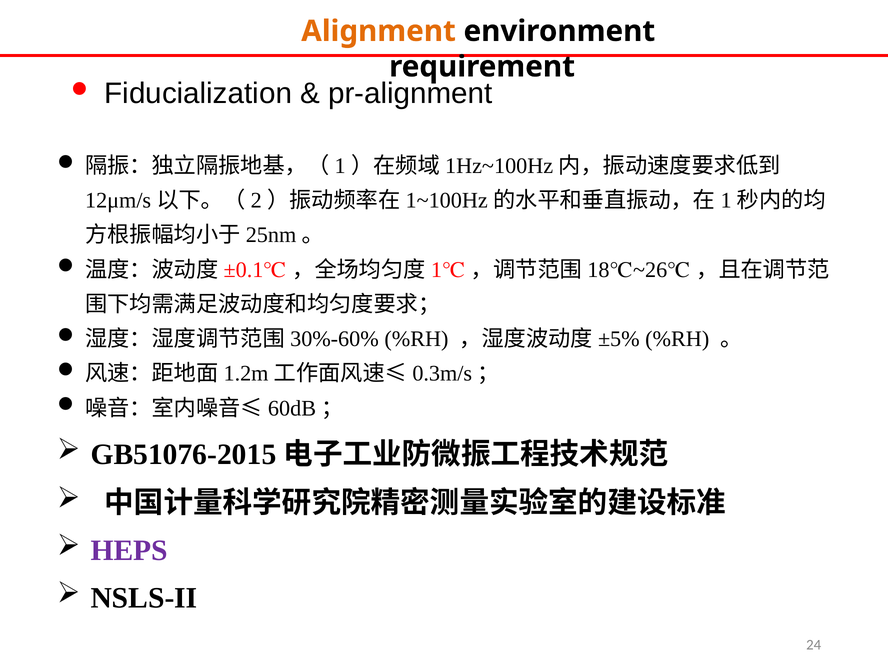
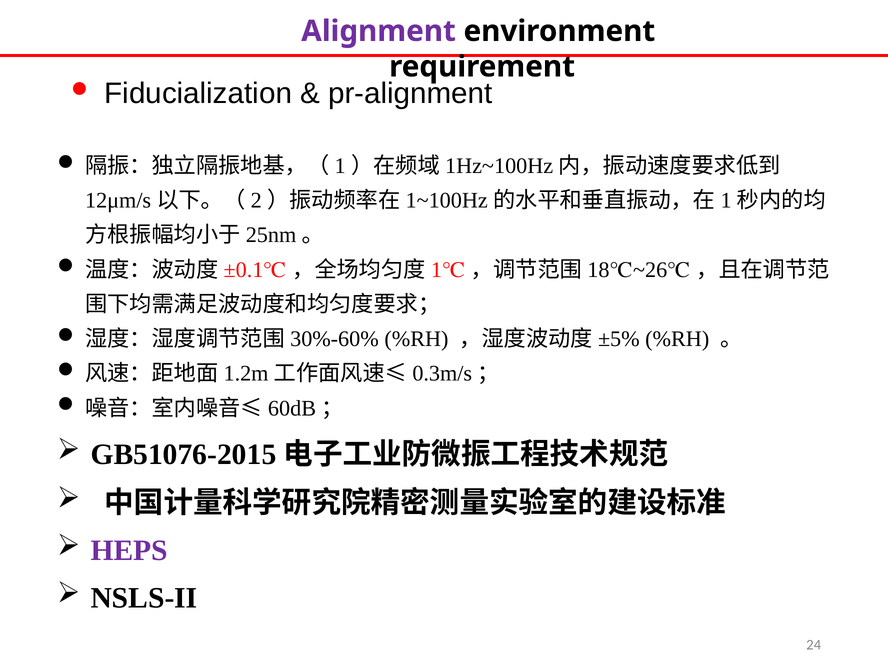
Alignment colour: orange -> purple (379, 31)
